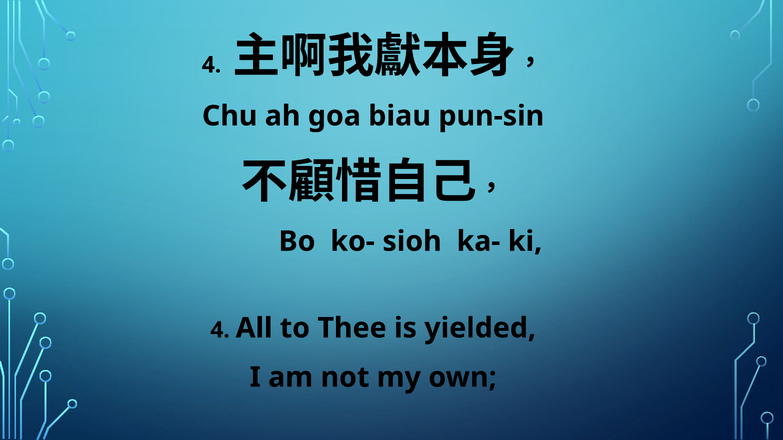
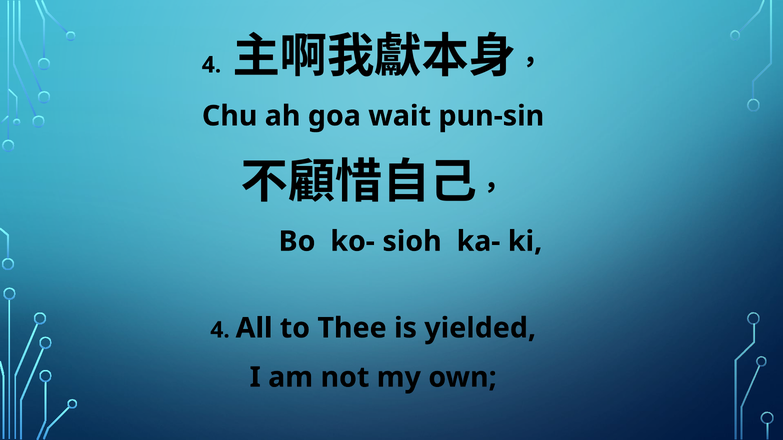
biau: biau -> wait (400, 116)
